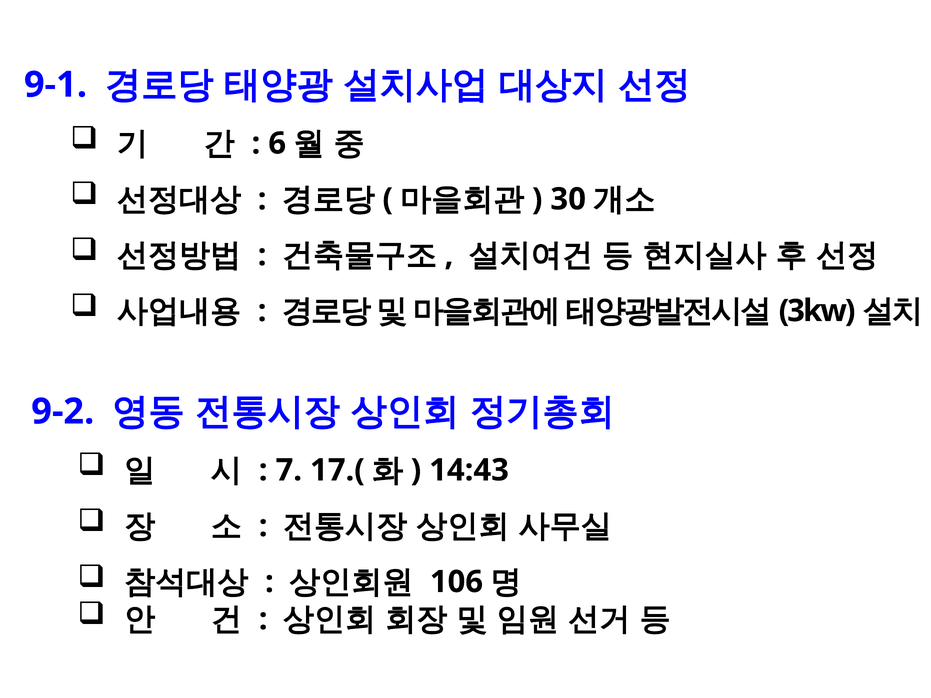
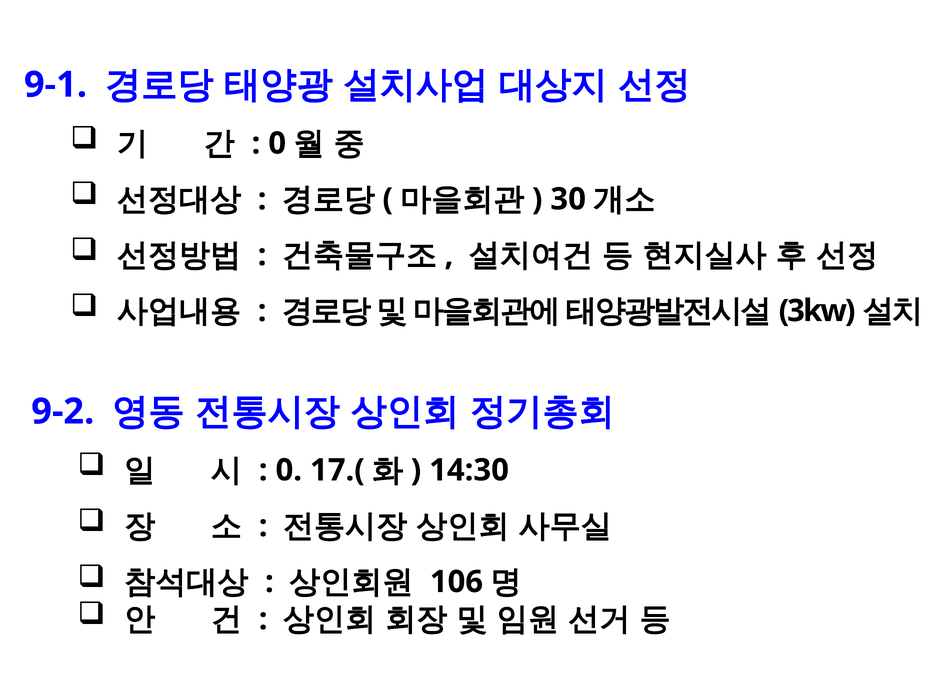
6: 6 -> 0 (277, 143)
7: 7 -> 0 (289, 470)
14:43: 14:43 -> 14:30 (469, 470)
